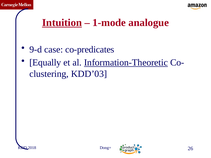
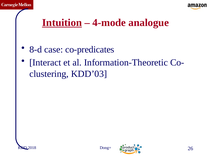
1-mode: 1-mode -> 4-mode (109, 23)
9-d: 9-d -> 8-d (36, 50)
Equally: Equally -> Interact (45, 63)
Information-Theoretic underline: present -> none (126, 63)
